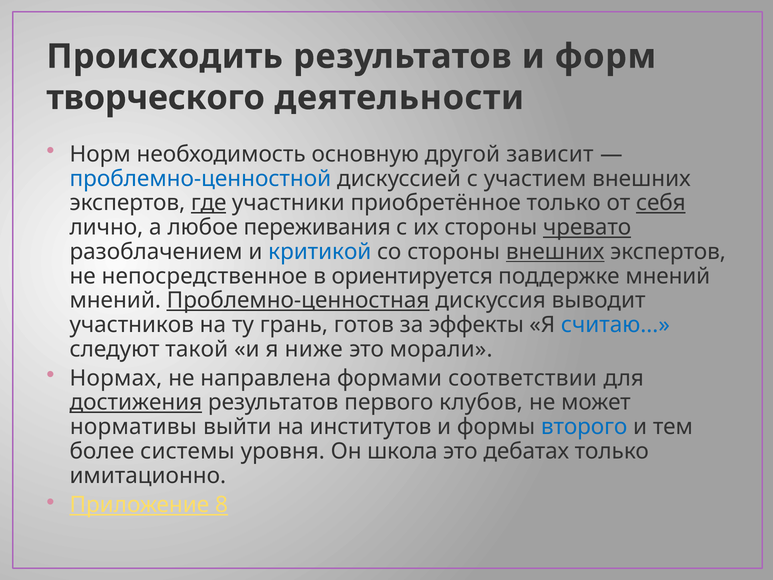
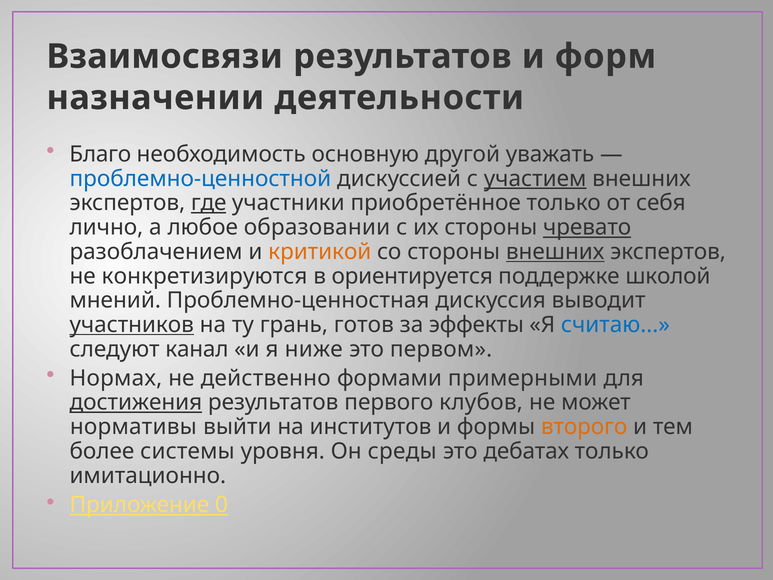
Происходить: Происходить -> Взаимосвязи (165, 56)
творческого: творческого -> назначении (155, 98)
Норм: Норм -> Благо (100, 154)
зависит: зависит -> уважать (550, 154)
участием underline: none -> present (535, 179)
себя underline: present -> none (661, 203)
переживания: переживания -> образовании (317, 227)
критикой colour: blue -> orange (320, 252)
непосредственное: непосредственное -> конкретизируются (205, 276)
поддержке мнений: мнений -> школой (668, 276)
Проблемно-ценностная underline: present -> none (298, 300)
участников underline: none -> present (132, 325)
такой: такой -> канал (197, 349)
морали: морали -> первом (441, 349)
направлена: направлена -> действенно (266, 378)
соответствии: соответствии -> примерными (523, 378)
второго colour: blue -> orange (584, 427)
школа: школа -> среды (402, 451)
8: 8 -> 0 (222, 504)
